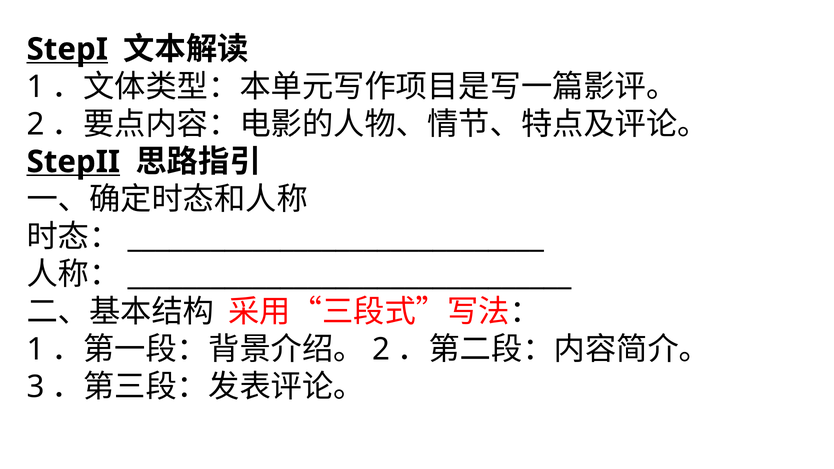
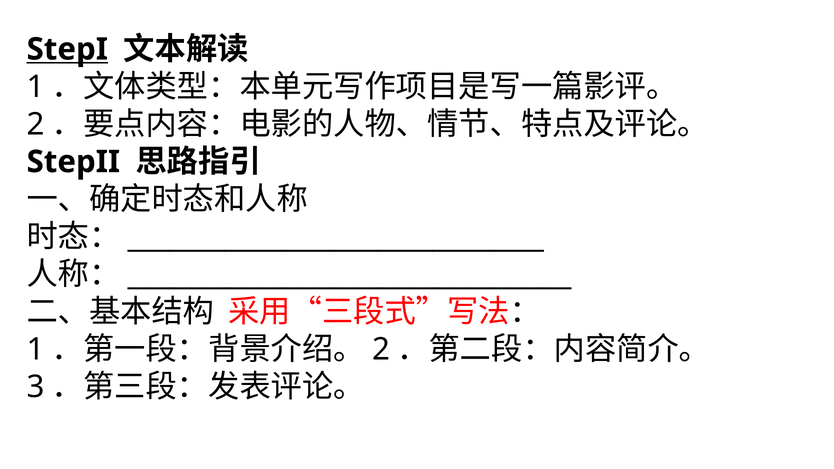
StepII underline: present -> none (73, 162)
